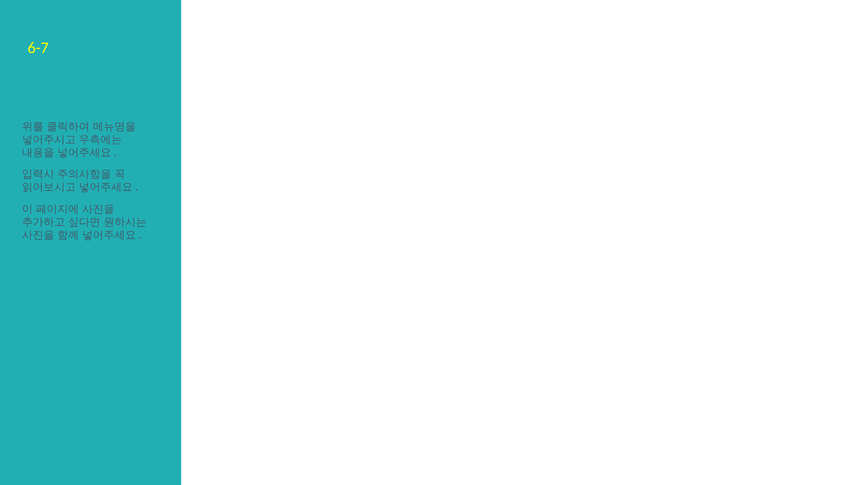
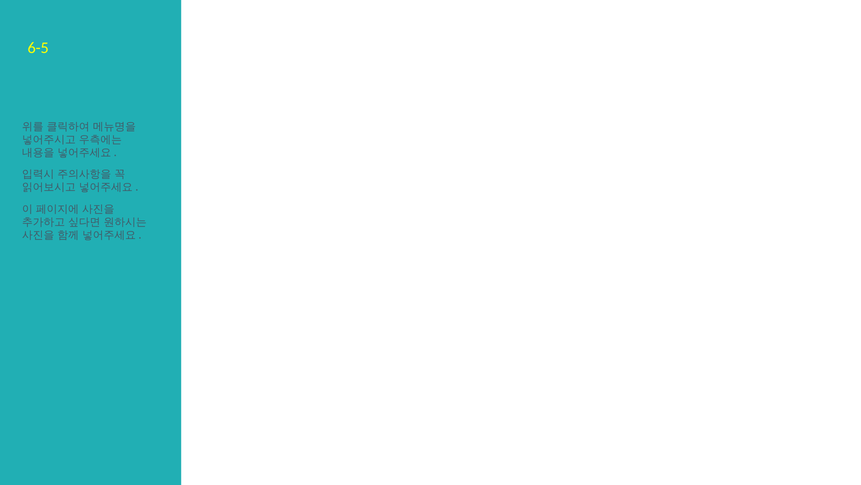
6-7: 6-7 -> 6-5 (38, 48)
